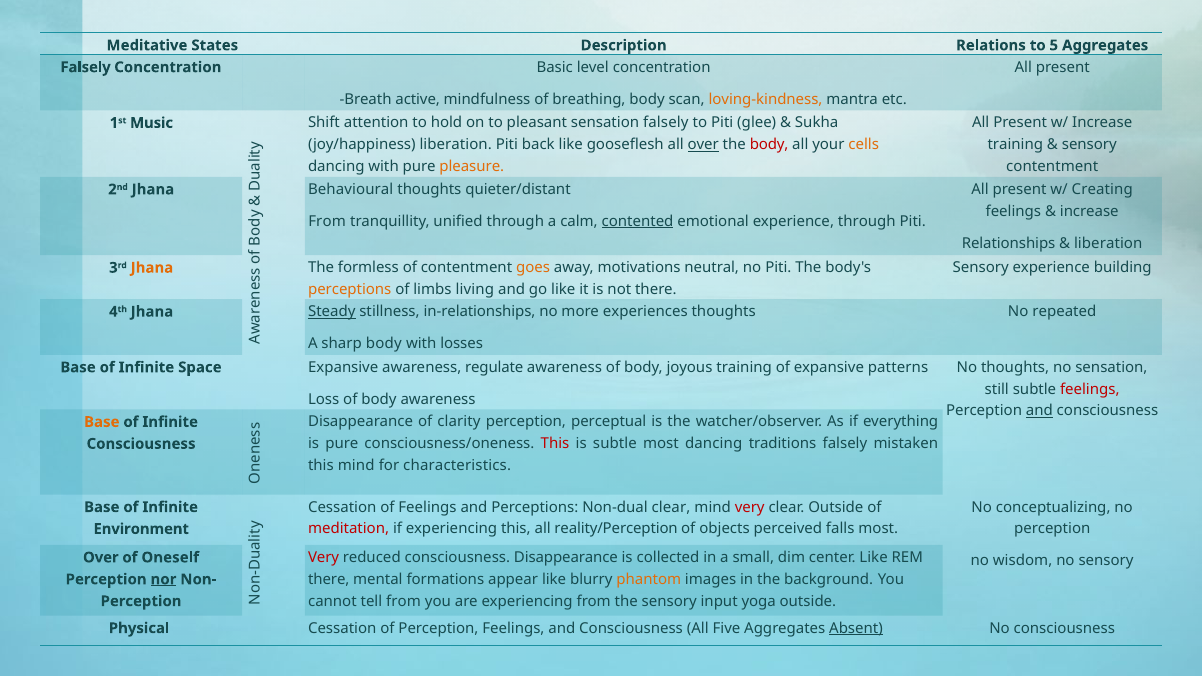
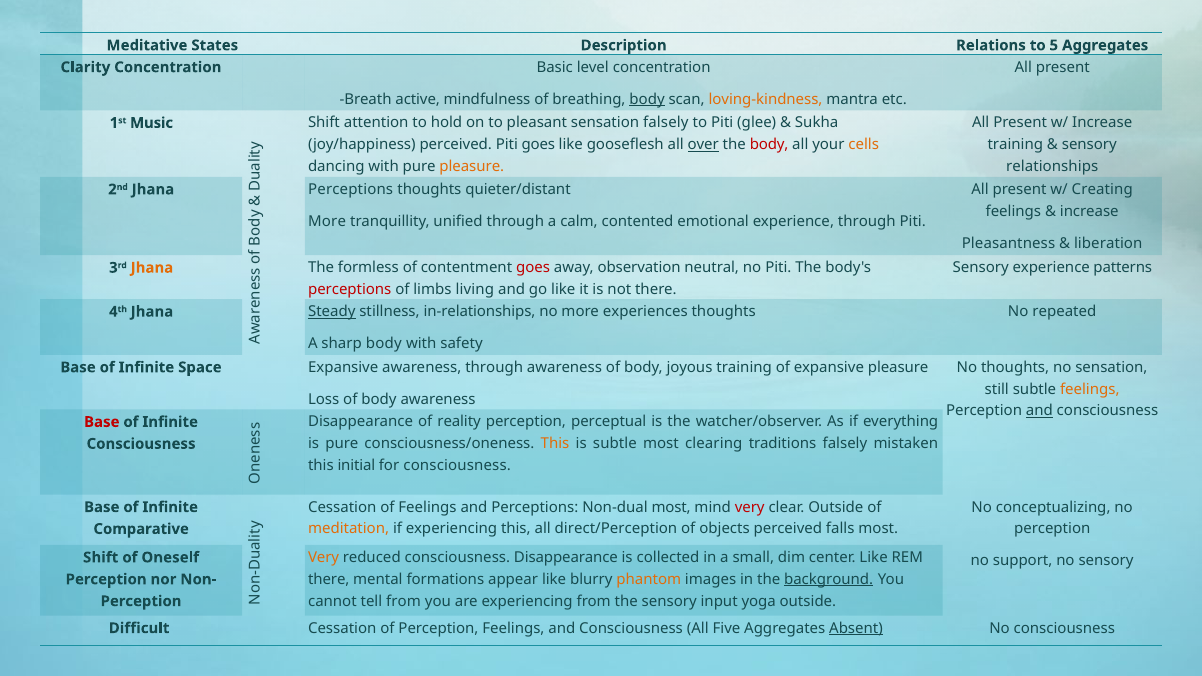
Falsely: Falsely -> Clarity (85, 67)
body underline: none -> present (647, 99)
joy/happiness liberation: liberation -> perceived (456, 145)
Piti back: back -> goes (538, 145)
contentment: contentment -> relationships (1052, 167)
Jhana Behavioural: Behavioural -> Perceptions (351, 190)
From: From -> More (327, 221)
contented underline: present -> none (638, 221)
Relationships: Relationships -> Pleasantness (1008, 243)
building: building -> patterns (1123, 268)
goes colour: orange -> red (533, 268)
motivations: motivations -> observation (639, 268)
perceptions colour: orange -> red (350, 290)
losses: losses -> safety (462, 344)
awareness regulate: regulate -> through (494, 367)
expansive patterns: patterns -> pleasure (898, 367)
feelings colour: red -> orange (1090, 389)
Base colour: orange -> red (102, 422)
clarity: clarity -> reality (459, 422)
This colour: red -> orange (555, 444)
most dancing: dancing -> clearing (714, 444)
this mind: mind -> initial (356, 466)
for characteristics: characteristics -> consciousness (457, 466)
Non-dual clear: clear -> most (671, 507)
meditation colour: red -> orange (349, 529)
reality/Perception: reality/Perception -> direct/Perception (616, 529)
Environment: Environment -> Comparative (141, 529)
Very colour: red -> orange (324, 558)
Over: Over -> Shift (101, 558)
wisdom: wisdom -> support (1023, 561)
background underline: none -> present (829, 580)
nor underline: present -> none (163, 580)
Physical: Physical -> Difficult (139, 628)
